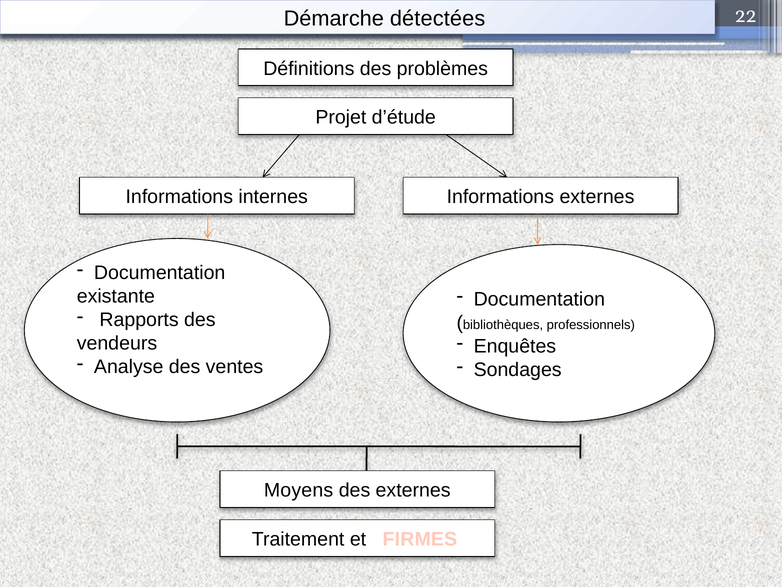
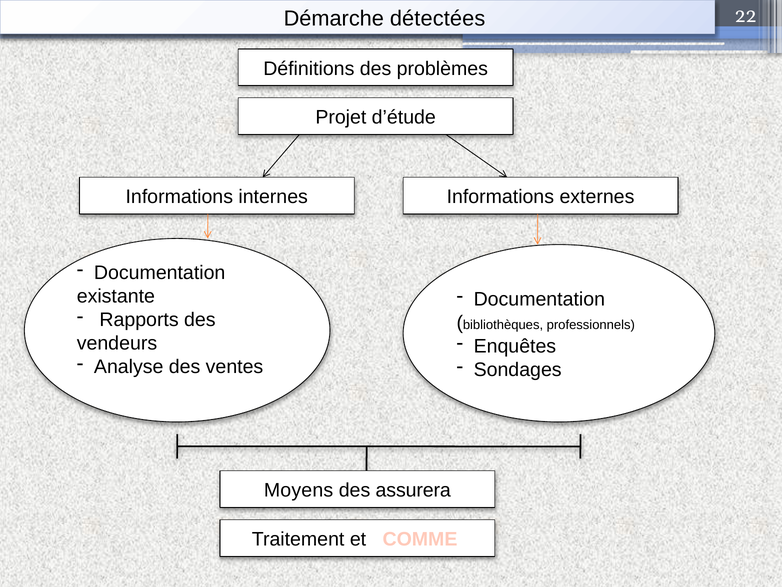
des externes: externes -> assurera (413, 490)
FIRMES: FIRMES -> COMME (420, 539)
